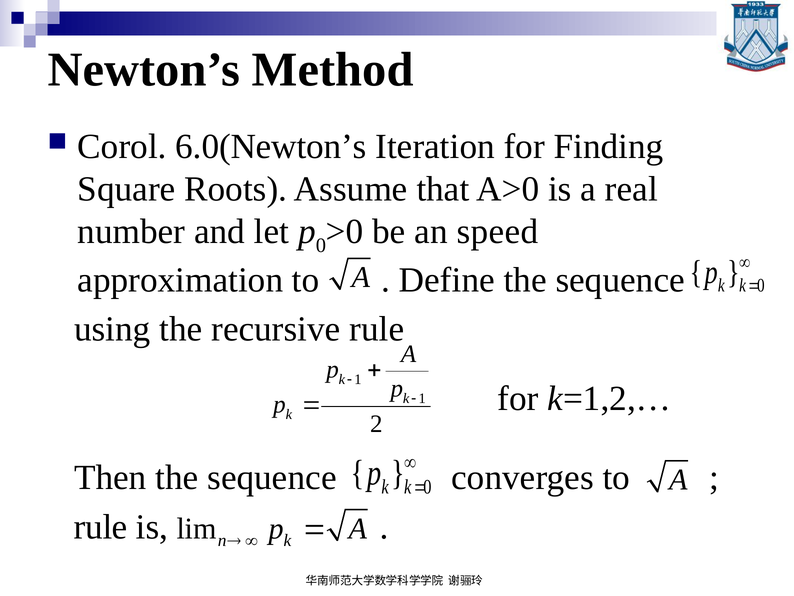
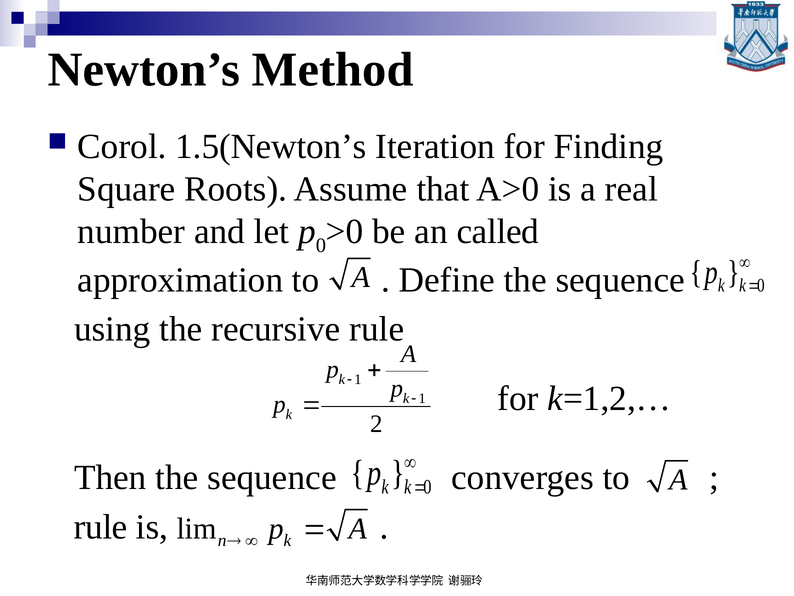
6.0(Newton’s: 6.0(Newton’s -> 1.5(Newton’s (271, 147)
speed: speed -> called (498, 231)
